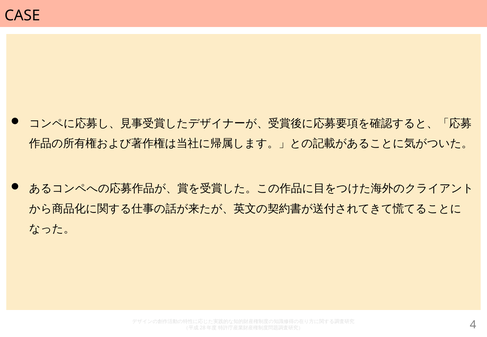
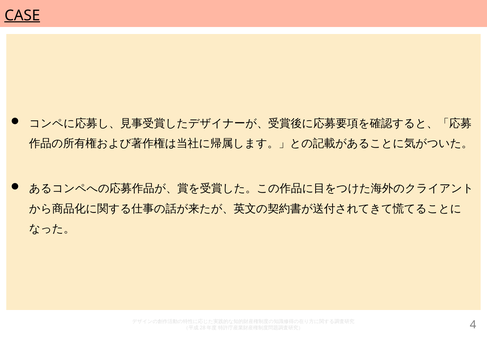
CASE underline: none -> present (22, 15)
